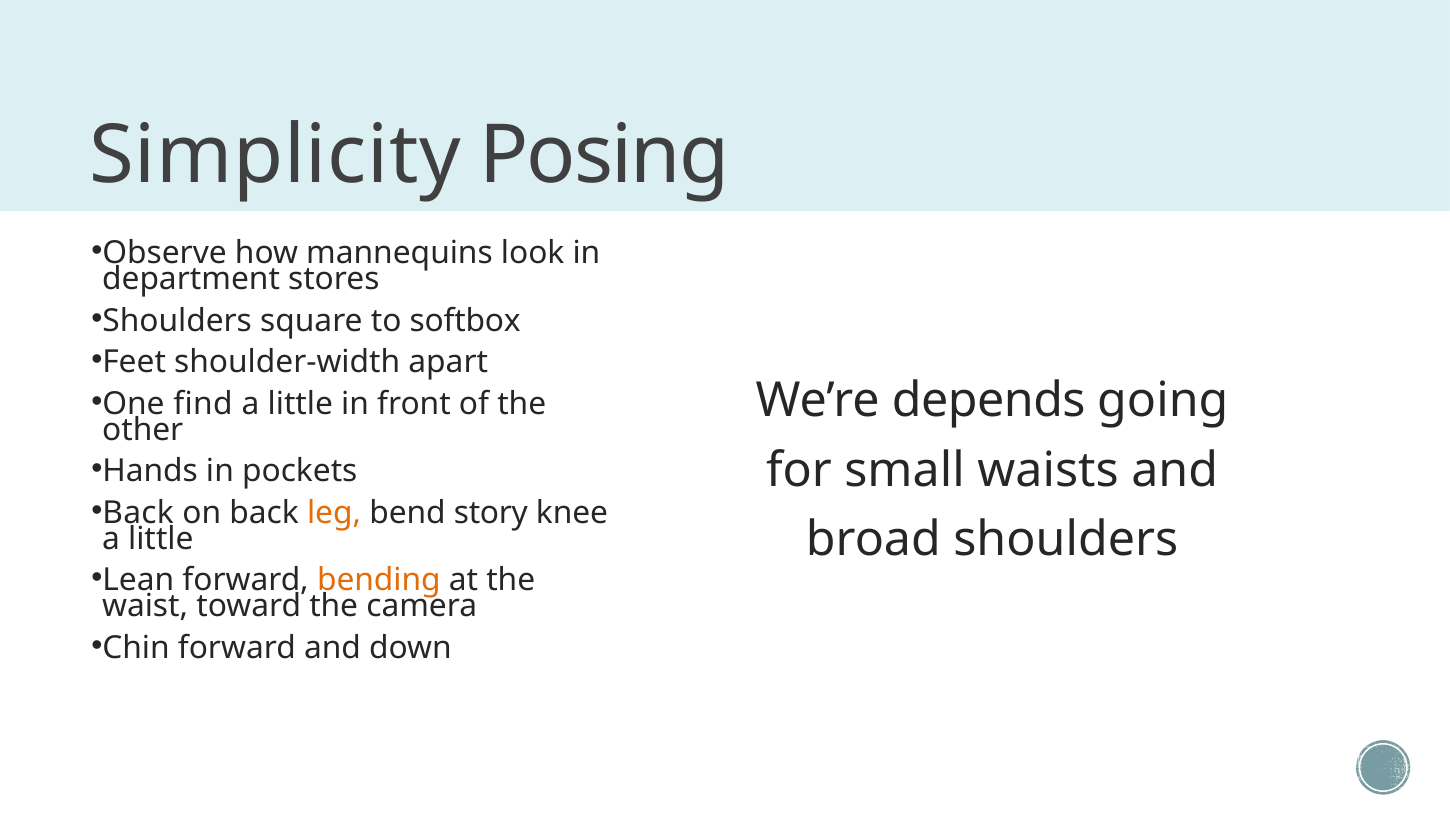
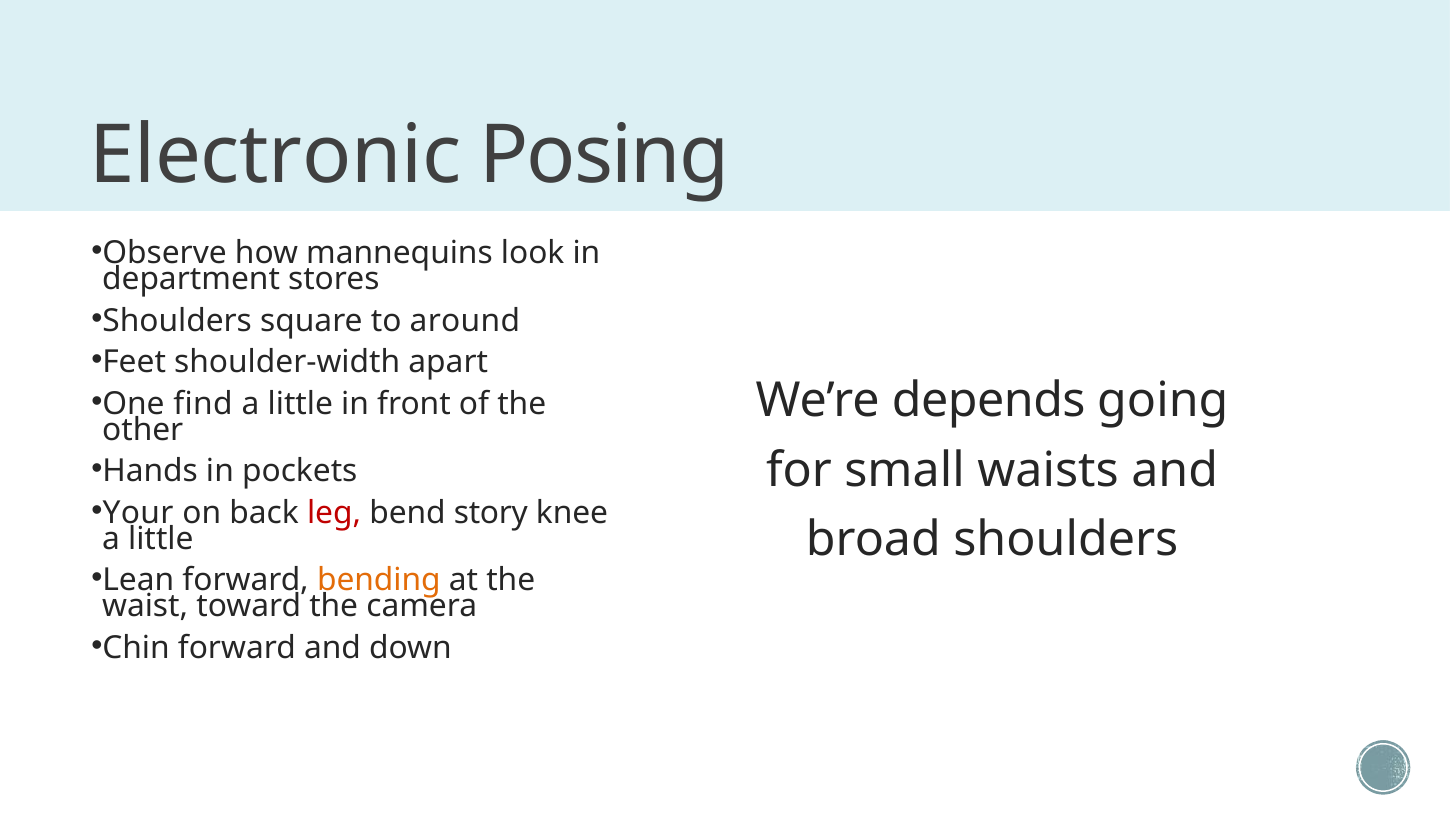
Simplicity: Simplicity -> Electronic (275, 156)
softbox: softbox -> around (465, 321)
Back: Back -> Your (138, 513)
leg colour: orange -> red (334, 513)
